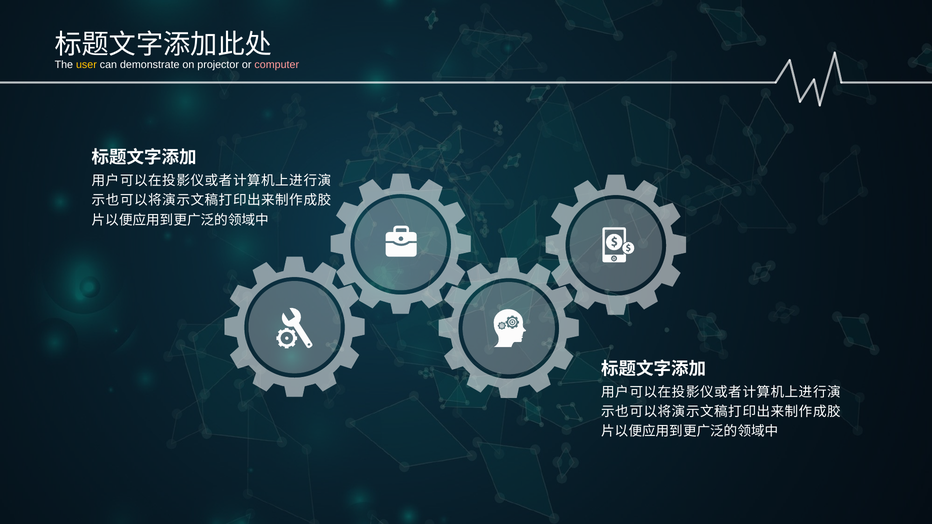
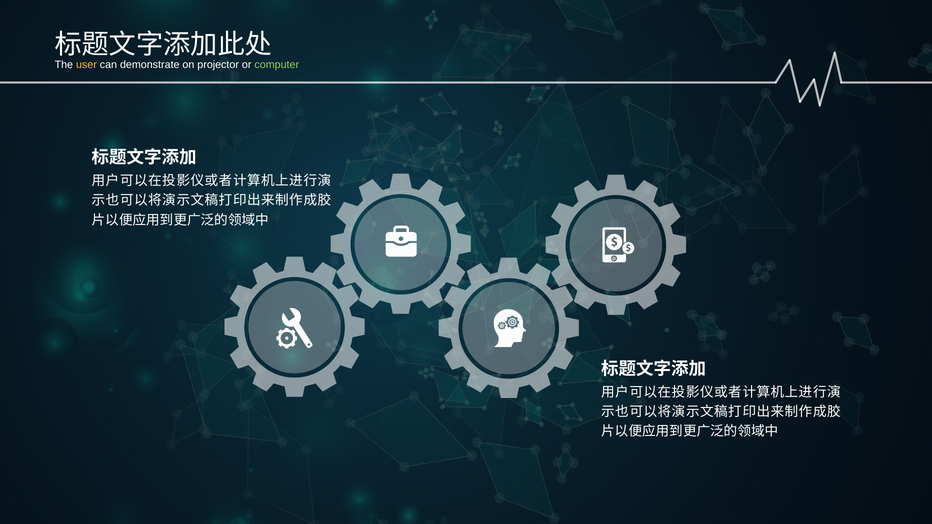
computer colour: pink -> light green (277, 65)
